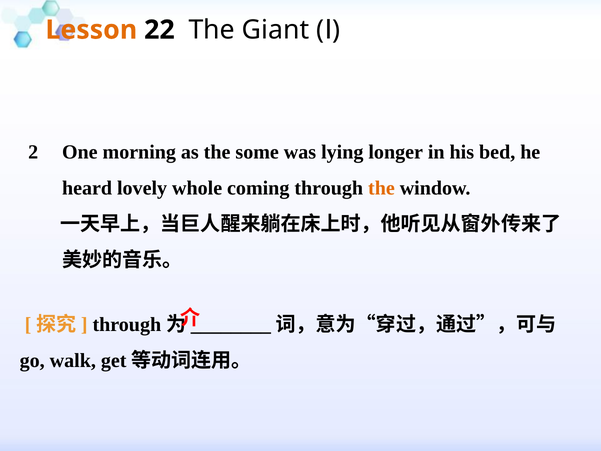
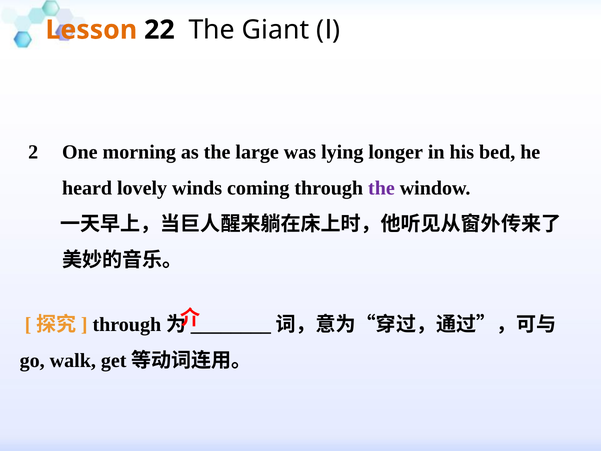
some: some -> large (257, 152)
whole: whole -> winds (197, 188)
the colour: orange -> purple (381, 188)
